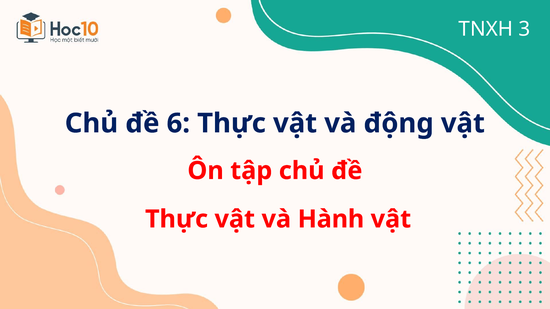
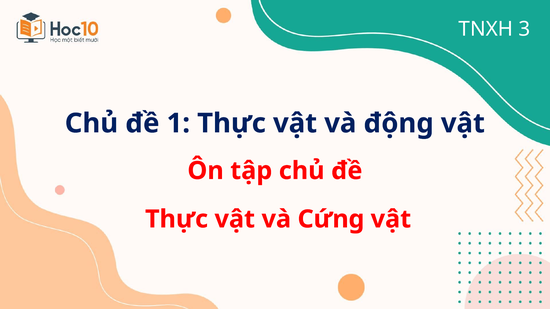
6: 6 -> 1 (178, 123)
Hành: Hành -> Cứng (331, 219)
